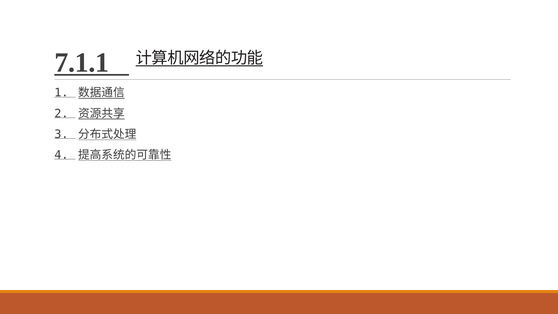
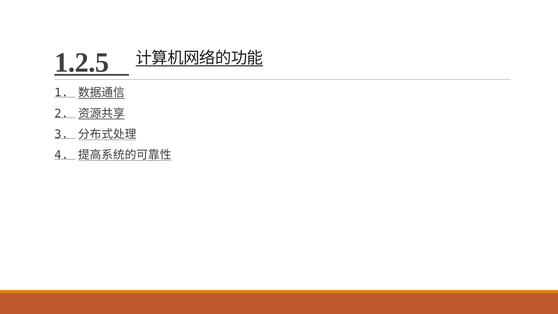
7.1.1: 7.1.1 -> 1.2.5 (82, 63)
